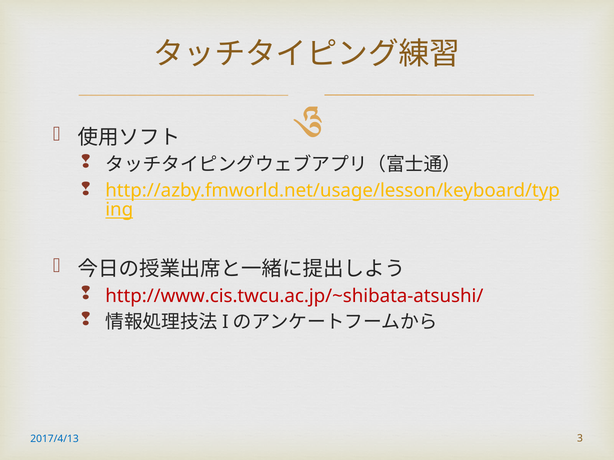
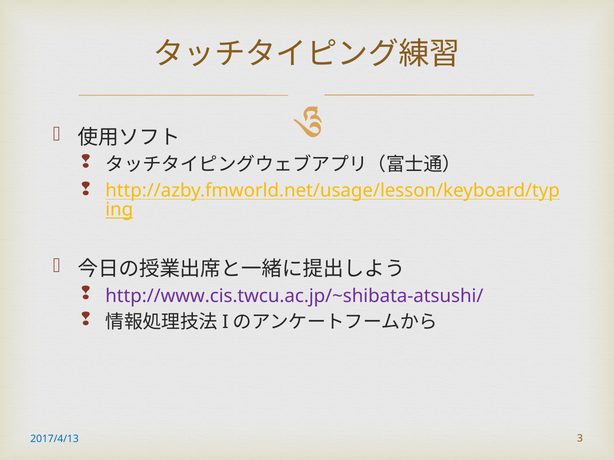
http://www.cis.twcu.ac.jp/~shibata-atsushi/ colour: red -> purple (294, 296)
